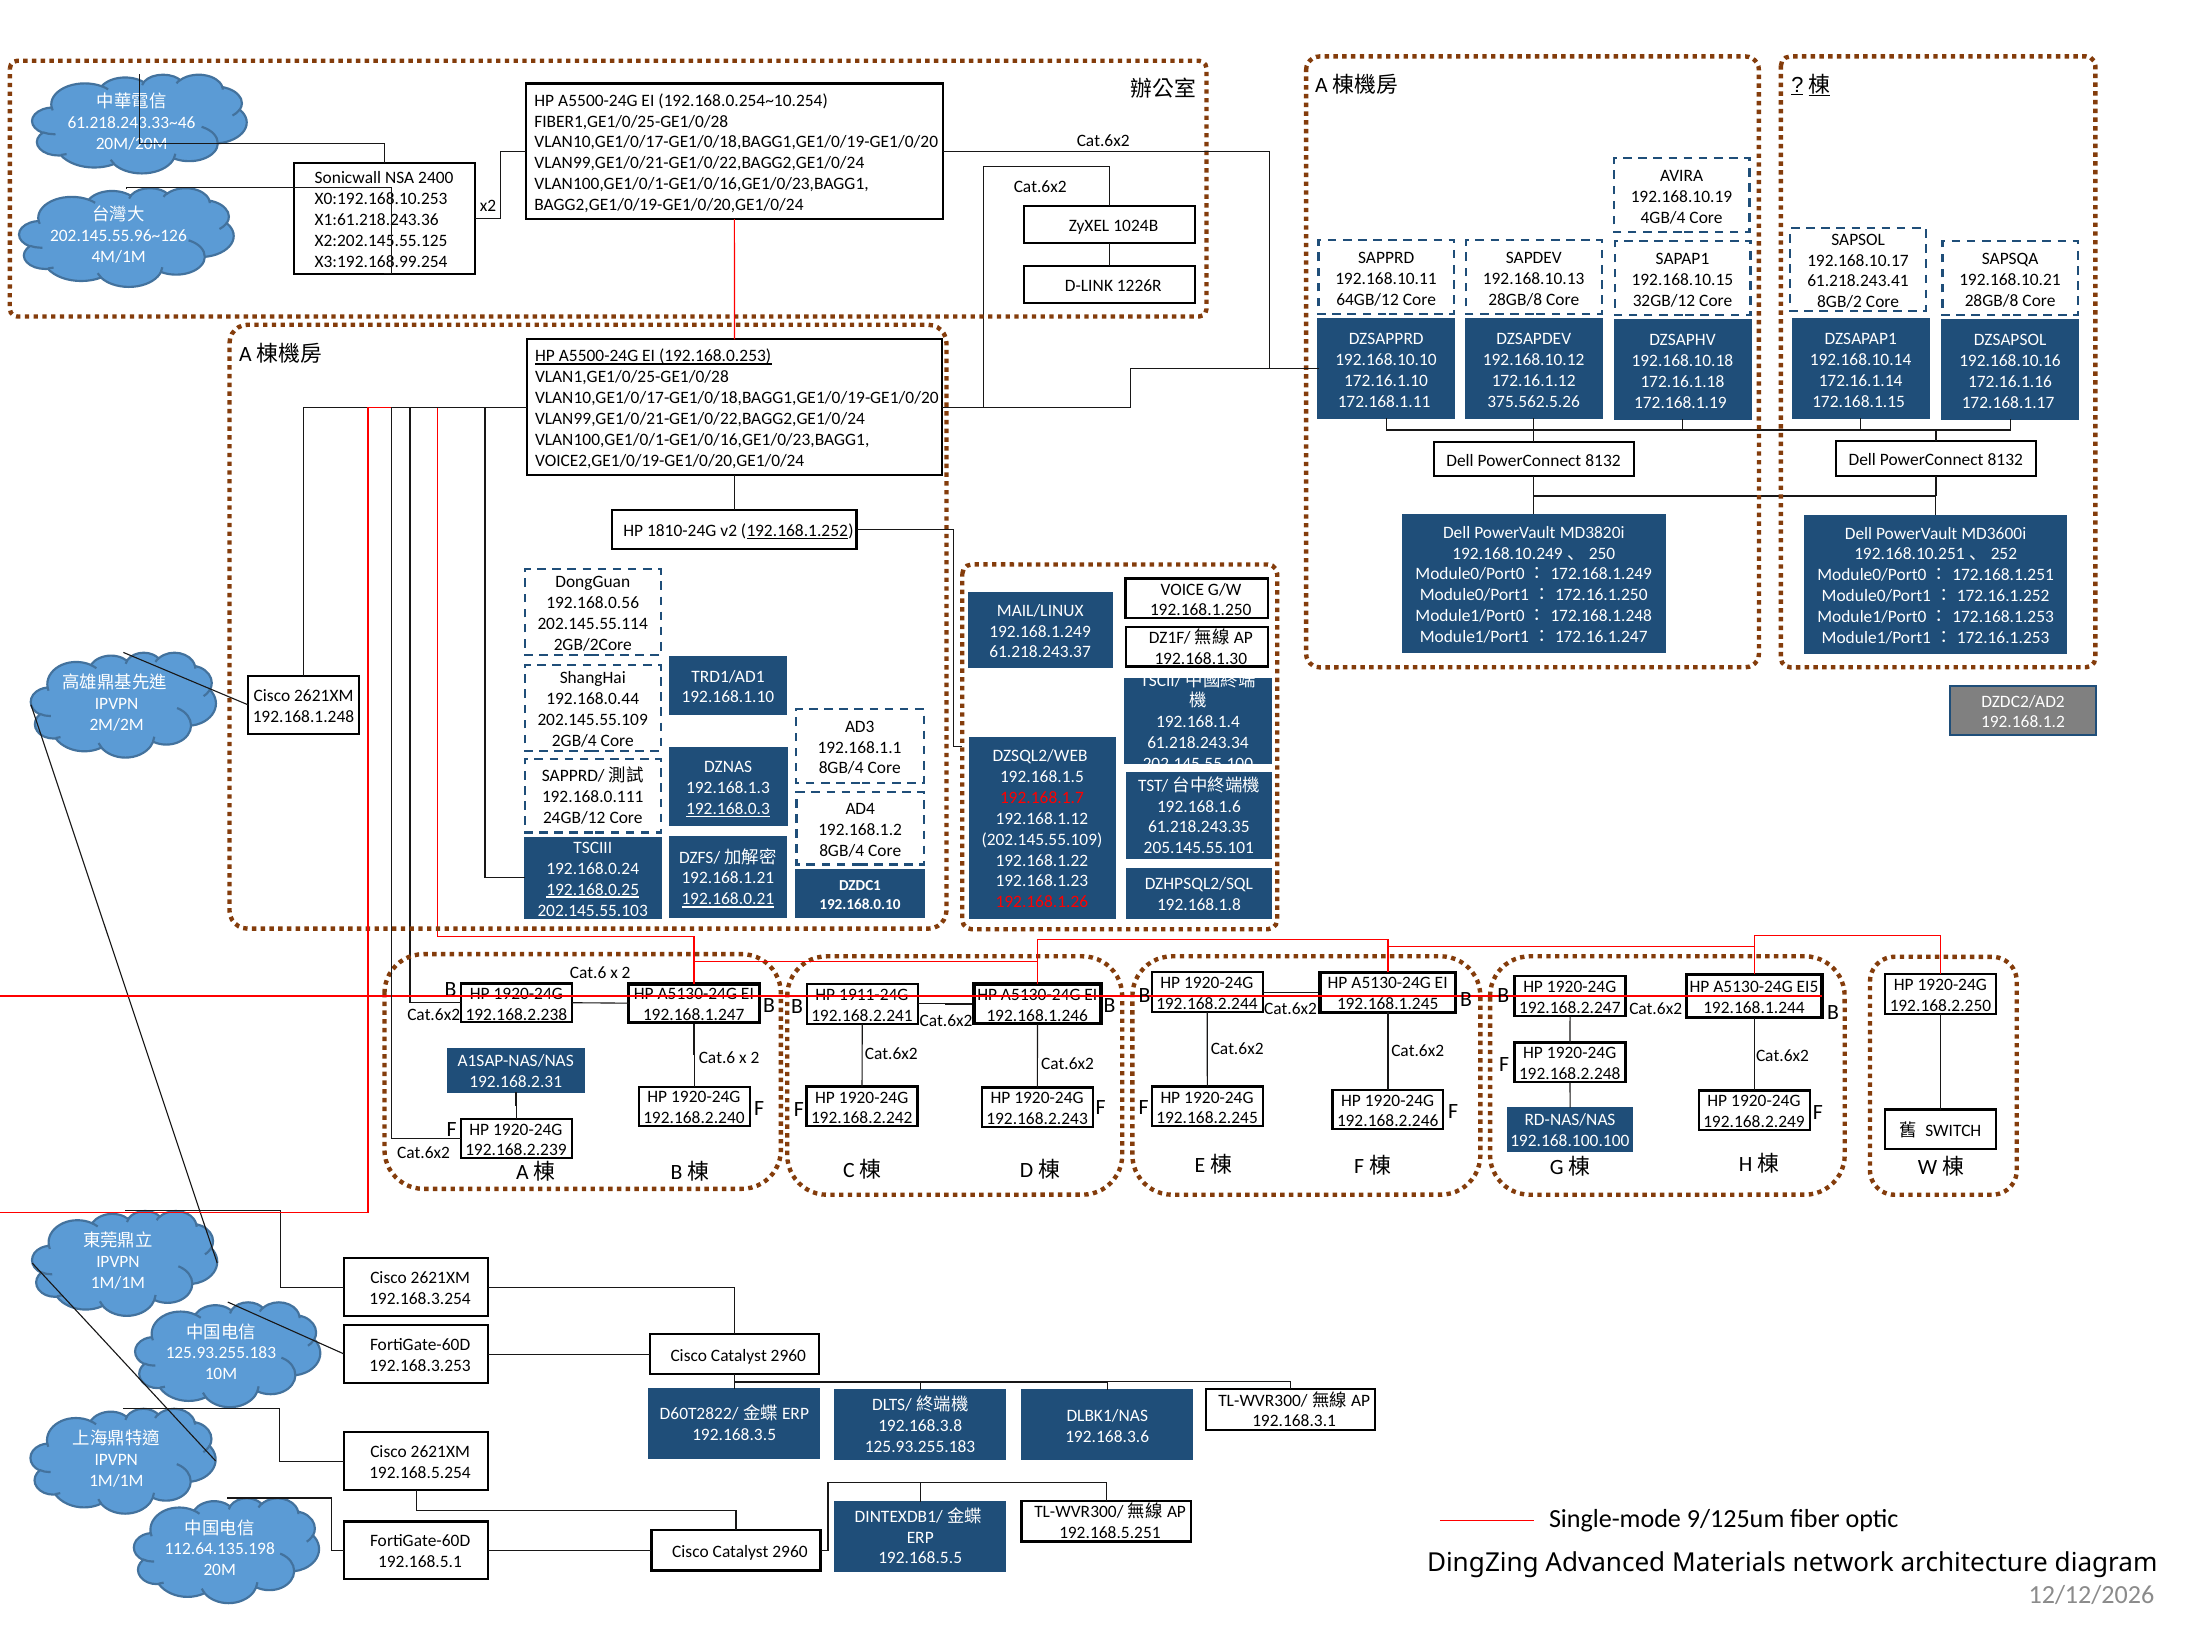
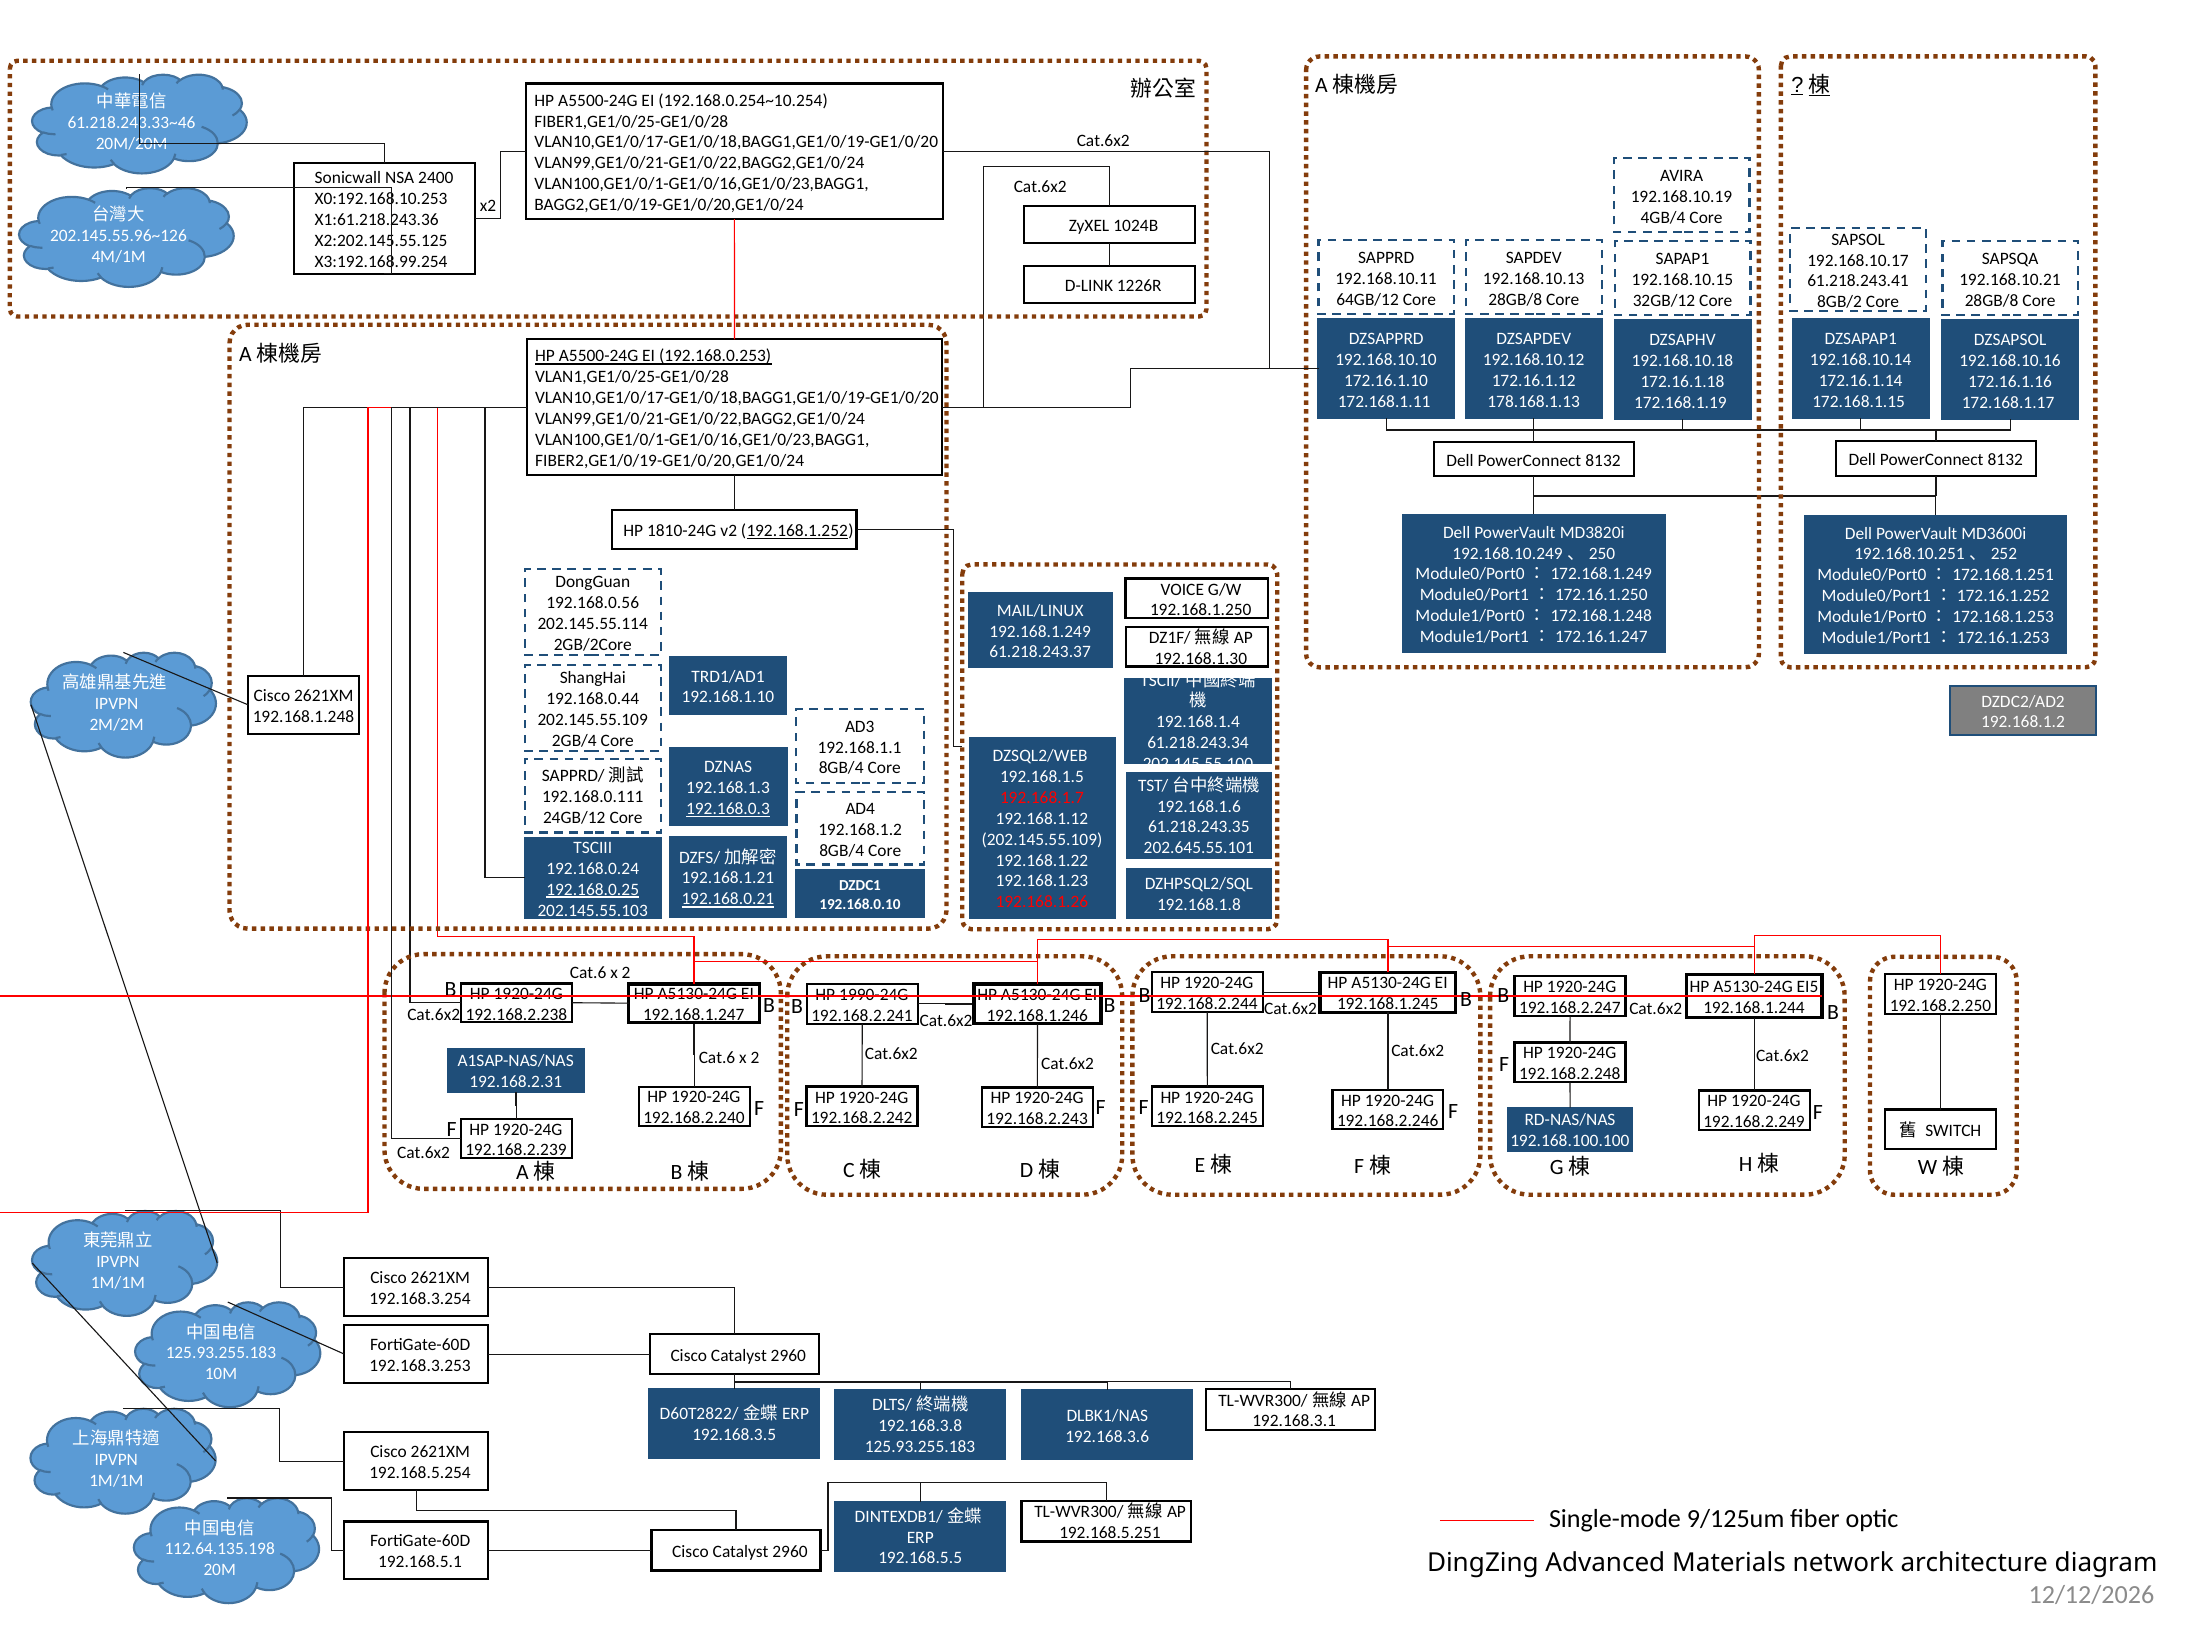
375.562.5.26: 375.562.5.26 -> 178.168.1.13 (1534, 401)
VOICE2,GE1/0/19-GE1/0/20,GE1/0/24: VOICE2,GE1/0/19-GE1/0/20,GE1/0/24 -> FIBER2,GE1/0/19-GE1/0/20,GE1/0/24 (670, 460)
205.145.55.101: 205.145.55.101 -> 202.645.55.101 (1199, 848)
1911-24G: 1911-24G -> 1990-24G (874, 995)
